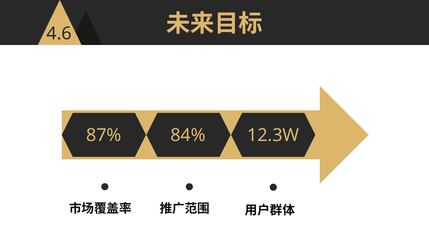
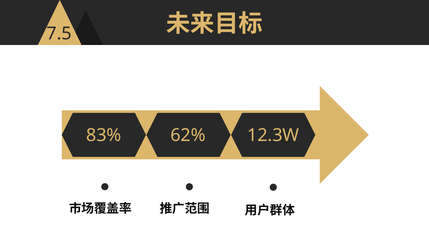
4.6: 4.6 -> 7.5 (59, 34)
87%: 87% -> 83% (104, 136)
84%: 84% -> 62% (188, 136)
